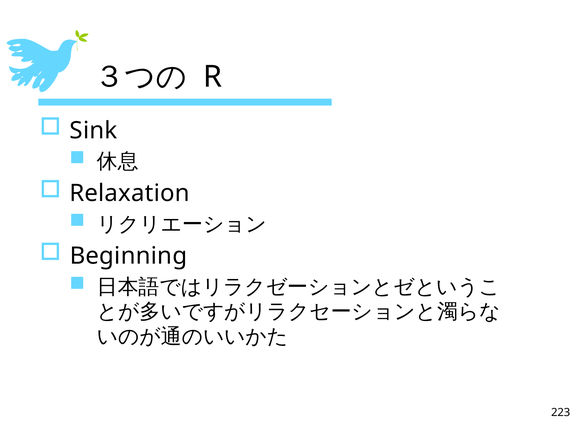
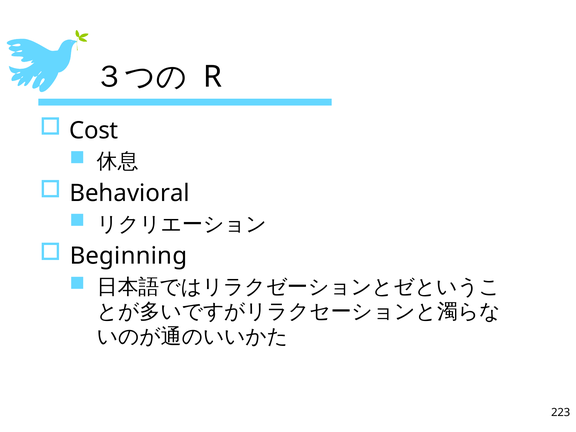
Sink: Sink -> Cost (94, 131)
Relaxation: Relaxation -> Behavioral (130, 193)
